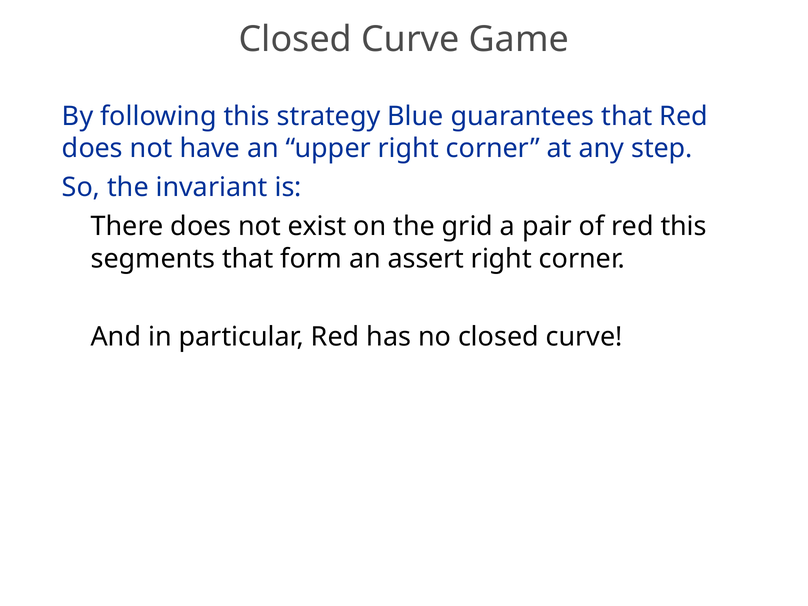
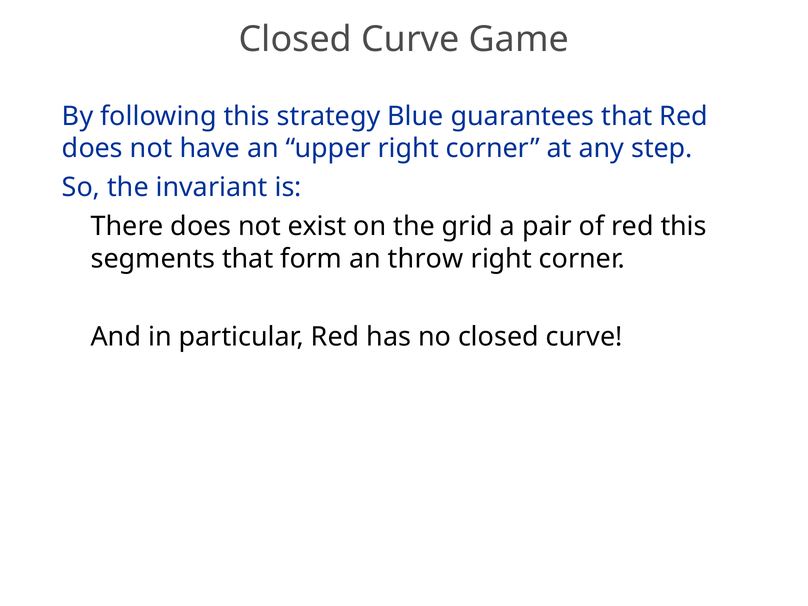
assert: assert -> throw (426, 259)
